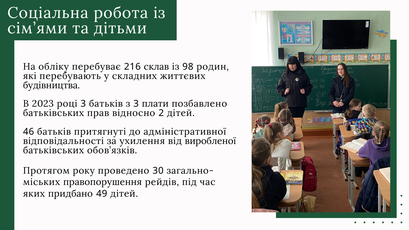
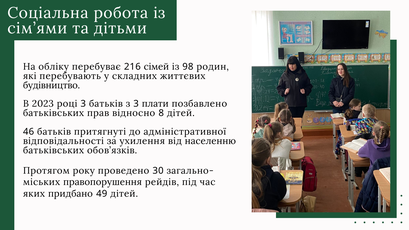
склав: склав -> сімей (156, 67)
будівництва: будівництва -> будівництво (52, 85)
2: 2 -> 8 (161, 113)
виробленої: виробленої -> населенню (210, 141)
